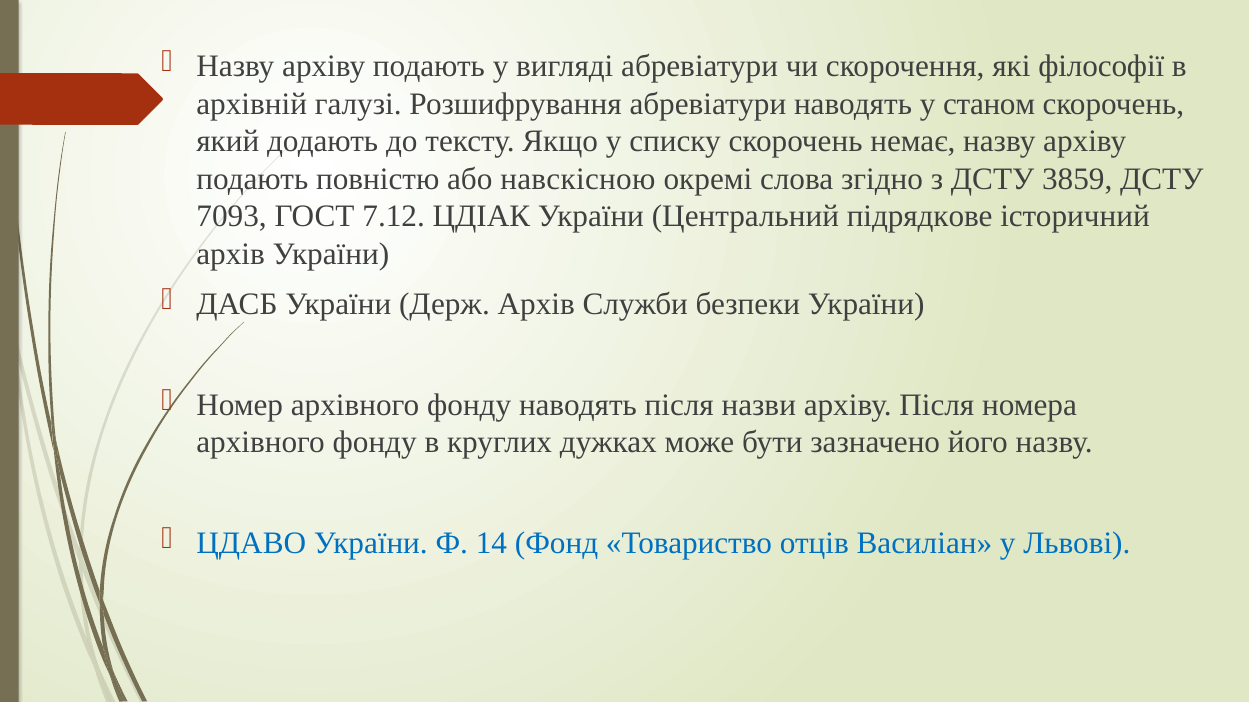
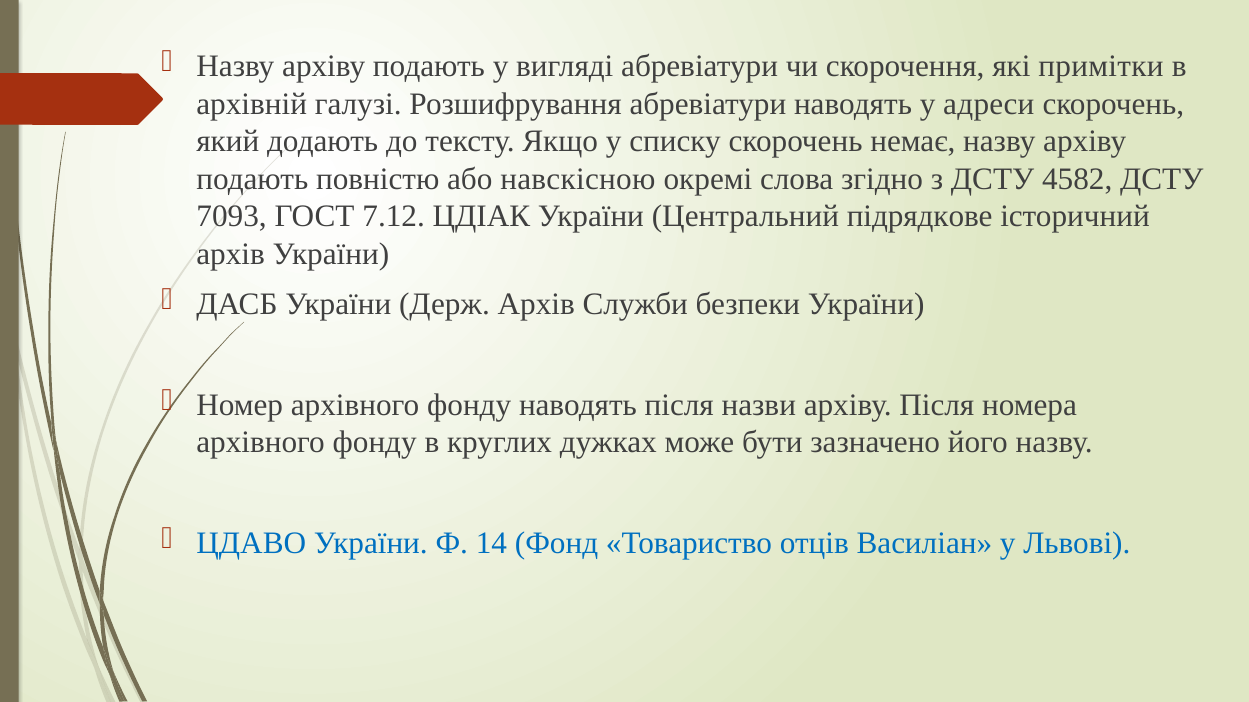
філософії: філософії -> примітки (1101, 67)
станом: станом -> адреси (989, 104)
3859: 3859 -> 4582 (1077, 179)
